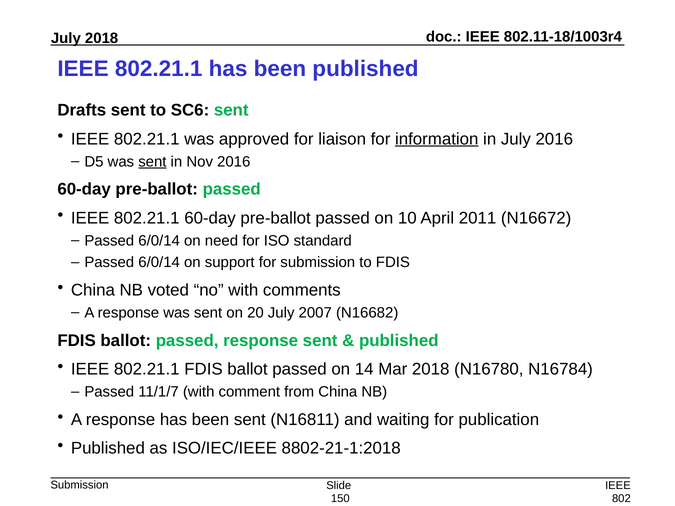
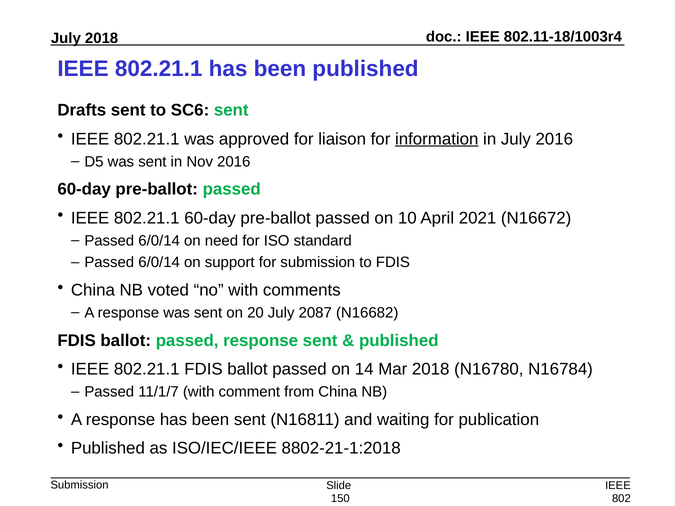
sent underline: present -> none (152, 162)
2011: 2011 -> 2021 (478, 218)
2007: 2007 -> 2087 (315, 313)
